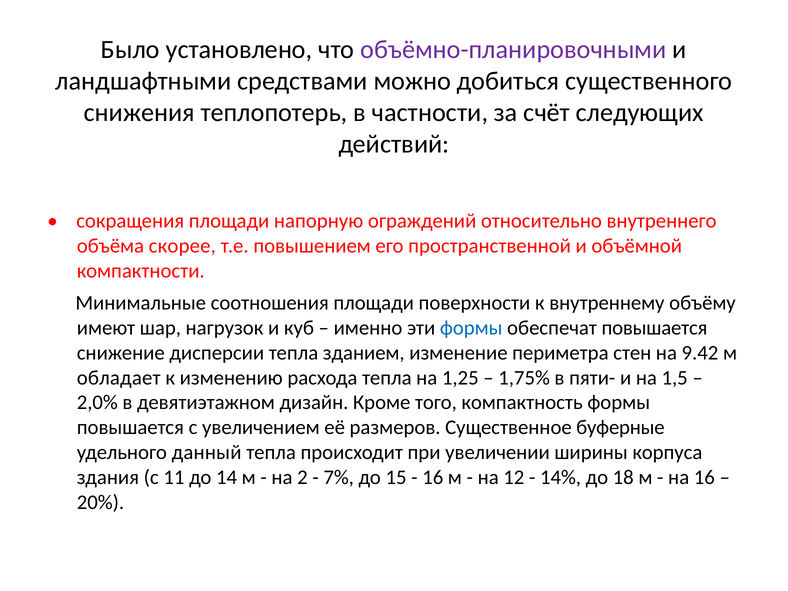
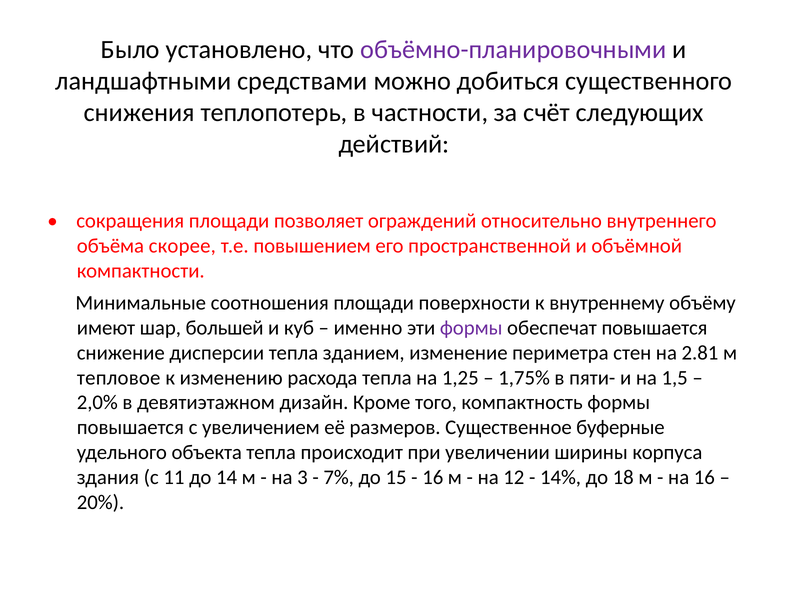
напорную: напорную -> позволяет (319, 221)
нагрузок: нагрузок -> большей (225, 328)
формы colour: blue -> purple (471, 328)
9.42: 9.42 -> 2.81 (700, 353)
обладает: обладает -> тепловое (119, 378)
данный: данный -> объекта (207, 453)
2: 2 -> 3 (302, 477)
